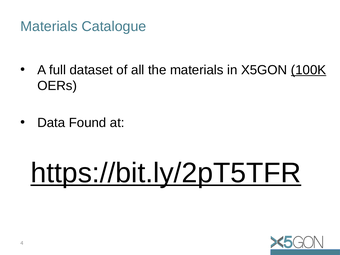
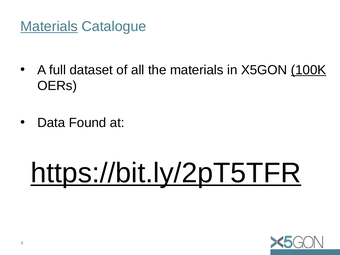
Materials underline: none -> present (49, 27)
